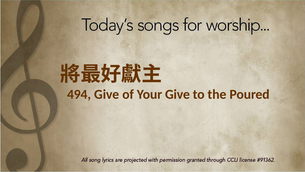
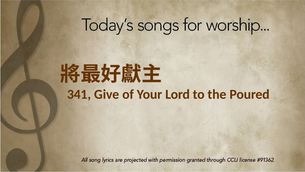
494: 494 -> 341 (79, 94)
Your Give: Give -> Lord (178, 94)
